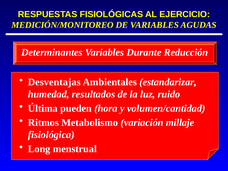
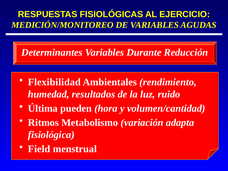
Desventajas: Desventajas -> Flexibilidad (54, 82)
estandarizar: estandarizar -> rendimiento (168, 82)
millaje: millaje -> adapta (180, 123)
Long: Long -> Field (39, 149)
